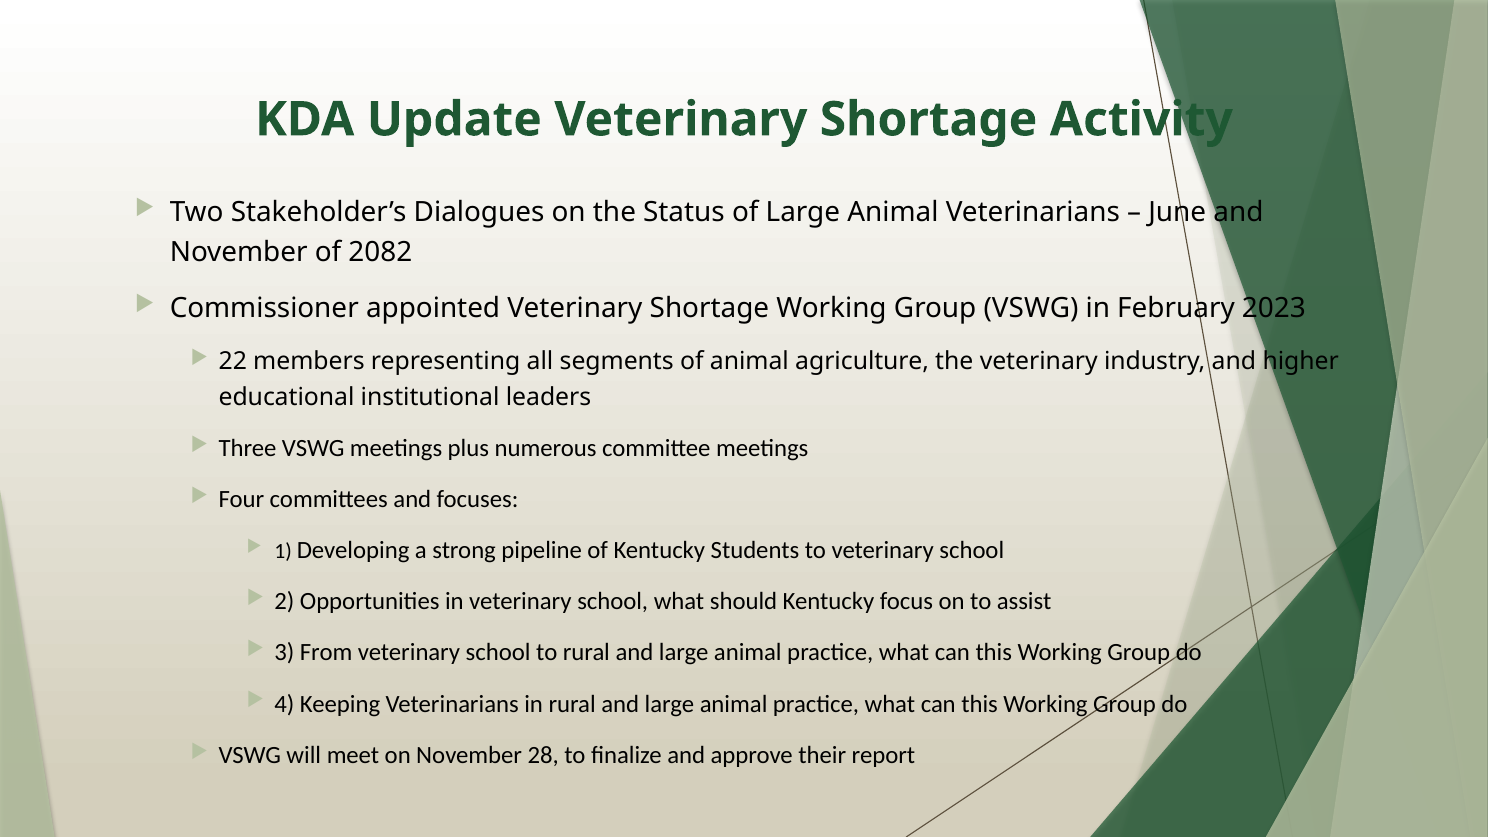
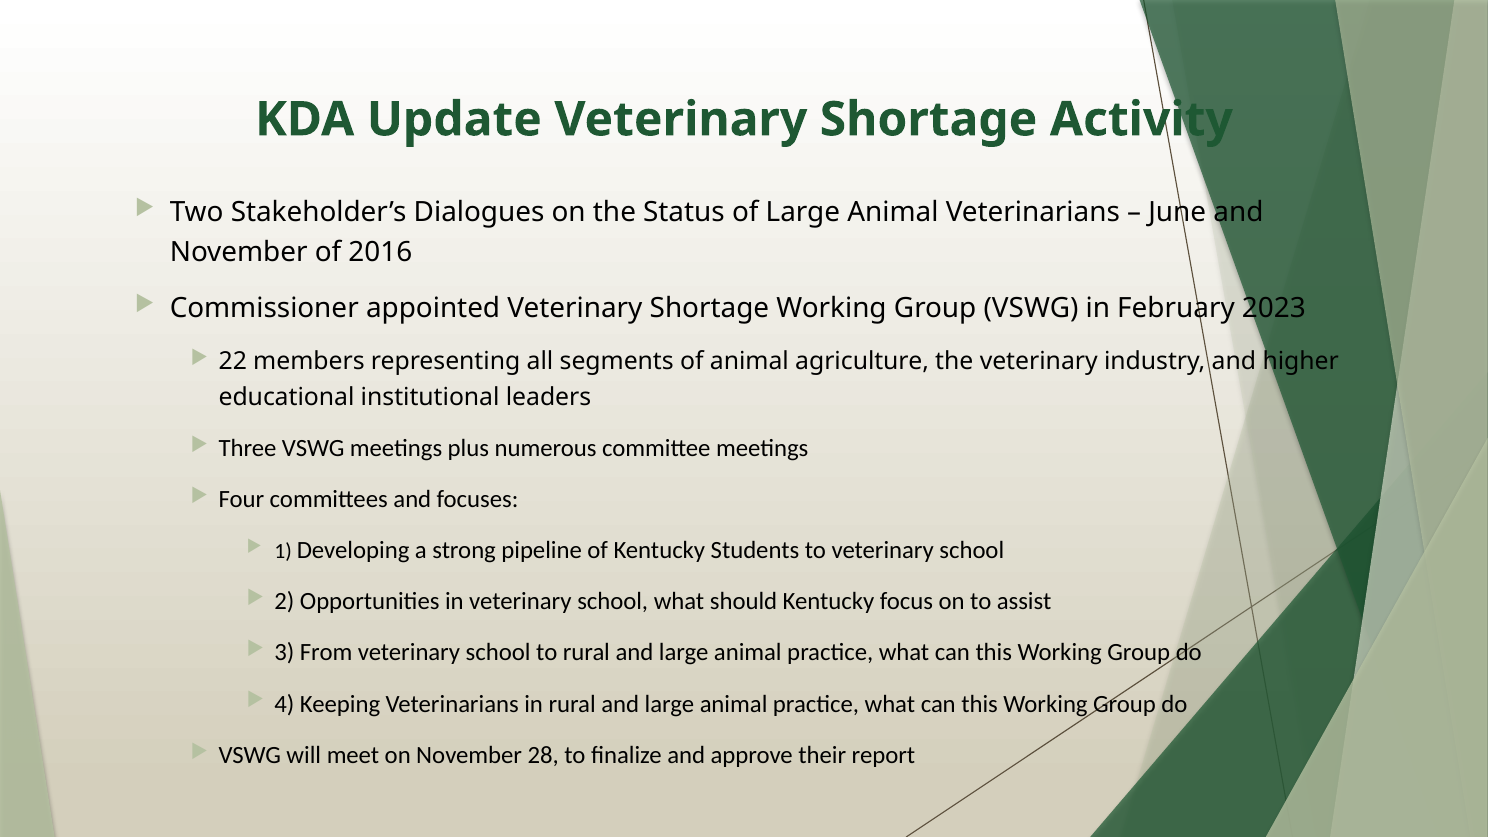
2082: 2082 -> 2016 (380, 253)
